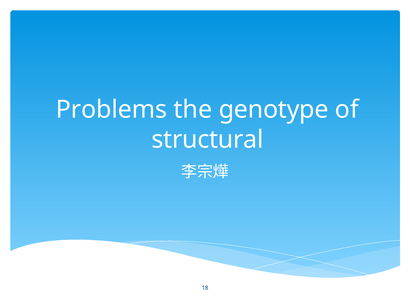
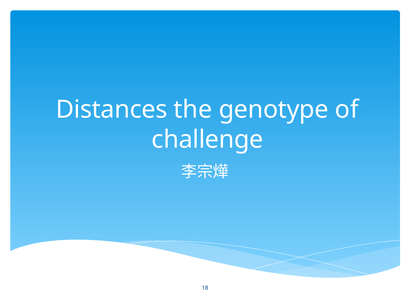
Problems: Problems -> Distances (112, 110)
structural: structural -> challenge (208, 140)
